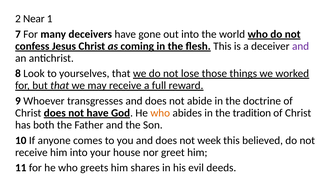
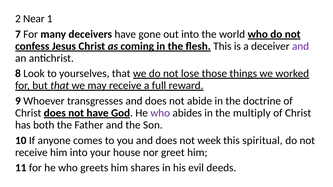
who colour: orange -> purple (160, 113)
tradition: tradition -> multiply (252, 113)
believed: believed -> spiritual (262, 141)
